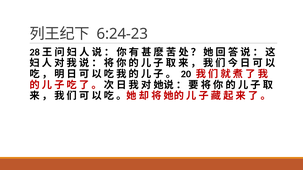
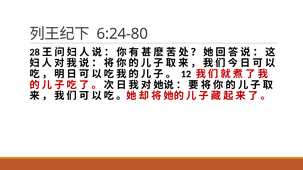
6:24-23: 6:24-23 -> 6:24-80 (122, 34)
20: 20 -> 12 (186, 74)
